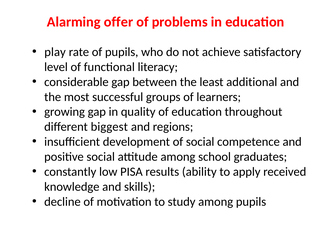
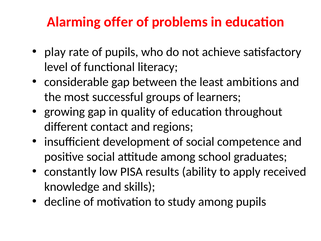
additional: additional -> ambitions (252, 82)
biggest: biggest -> contact (109, 127)
